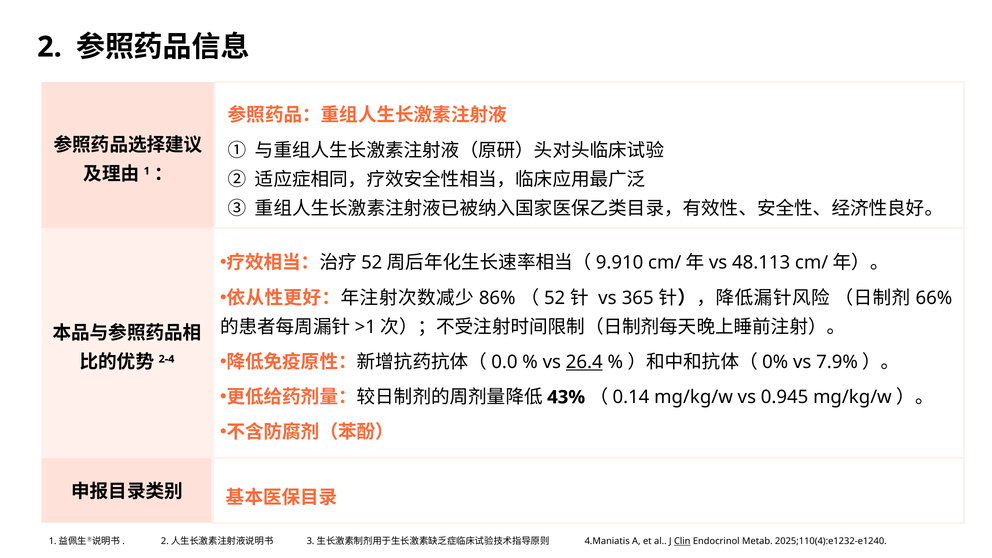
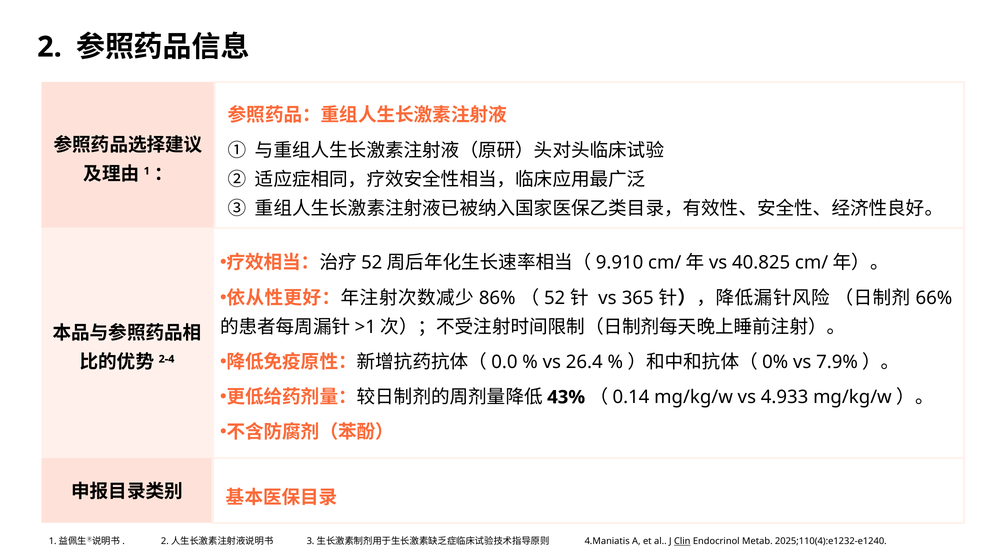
48.113: 48.113 -> 40.825 (761, 263)
26.4 underline: present -> none (584, 362)
0.945: 0.945 -> 4.933 (785, 397)
